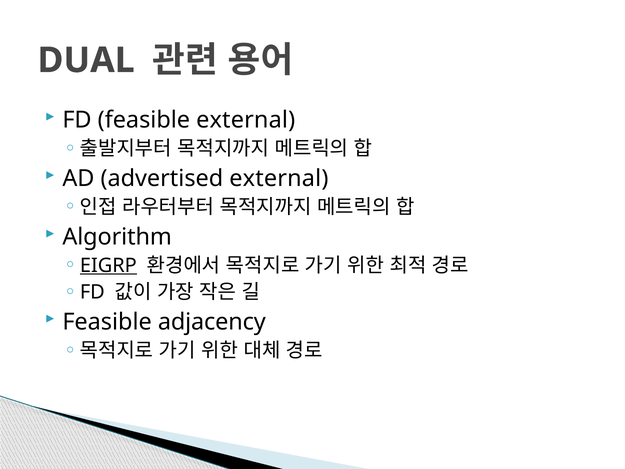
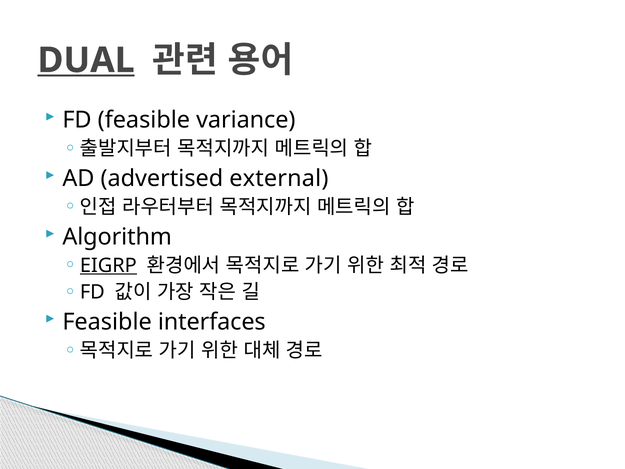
DUAL underline: none -> present (86, 60)
feasible external: external -> variance (246, 120)
adjacency: adjacency -> interfaces (212, 322)
